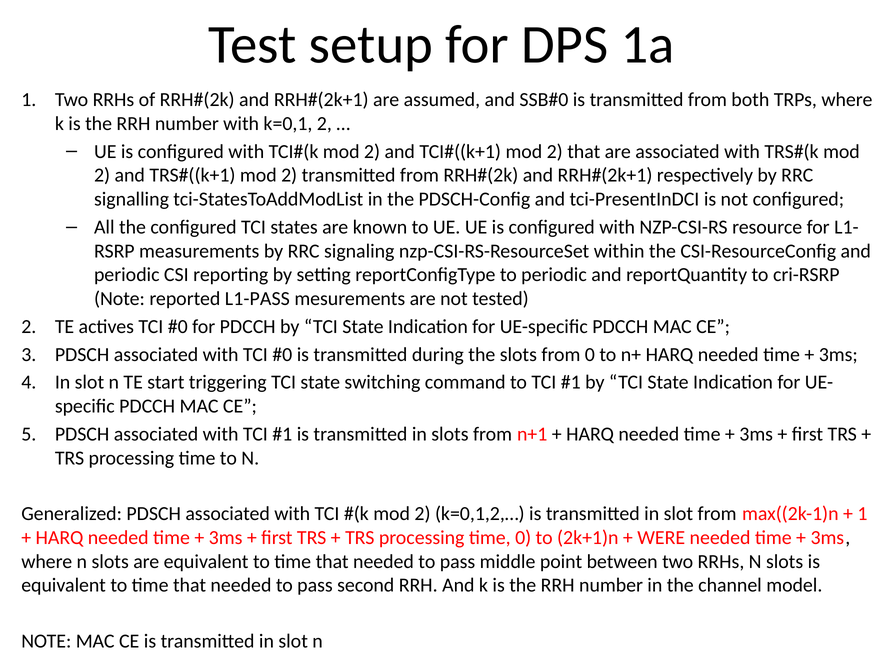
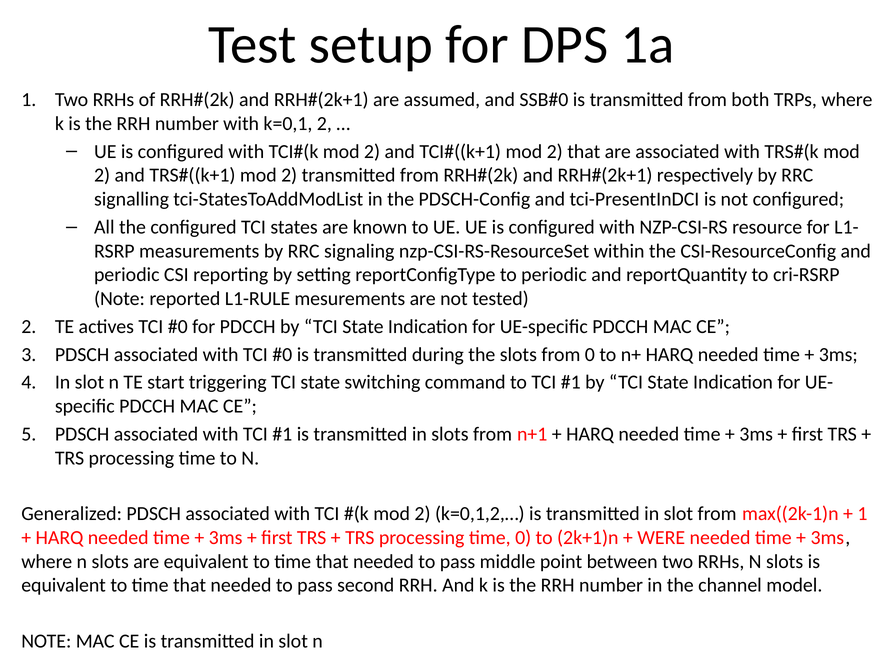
L1-PASS: L1-PASS -> L1-RULE (257, 299)
